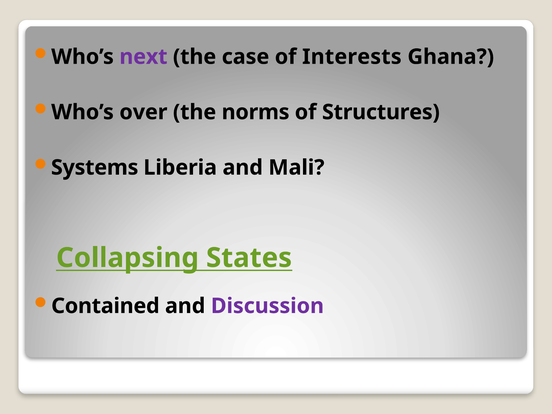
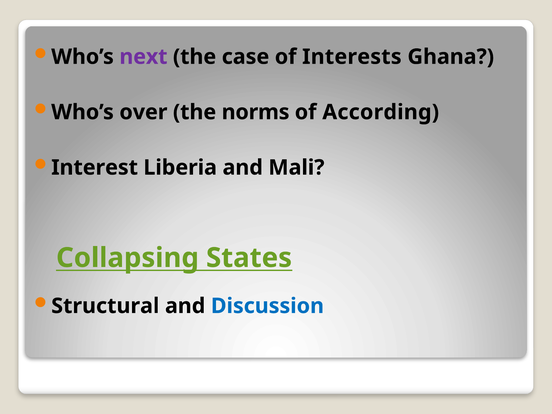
Structures: Structures -> According (381, 112)
Systems: Systems -> Interest (95, 168)
Contained: Contained -> Structural (105, 306)
Discussion colour: purple -> blue (267, 306)
